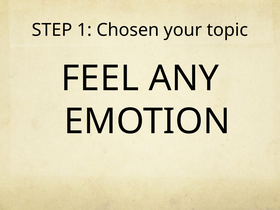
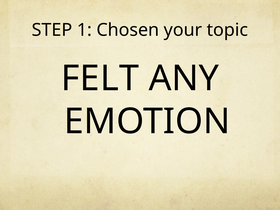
FEEL: FEEL -> FELT (100, 79)
